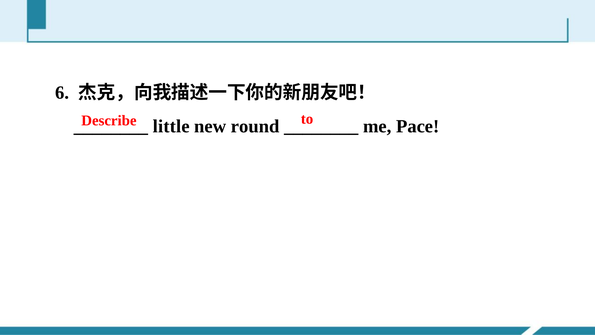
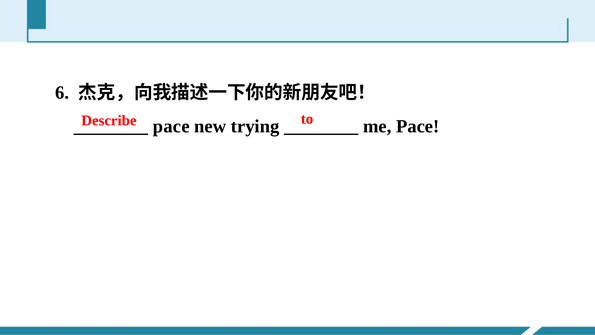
little: little -> pace (171, 126)
round: round -> trying (255, 126)
